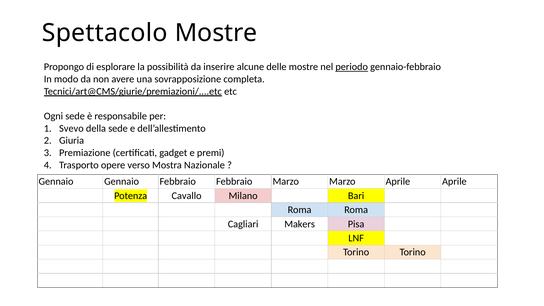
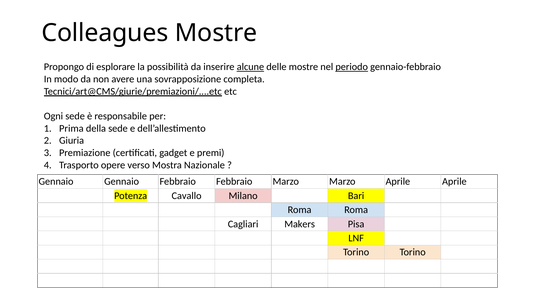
Spettacolo: Spettacolo -> Colleagues (105, 33)
alcune underline: none -> present (250, 67)
Svevo: Svevo -> Prima (71, 128)
